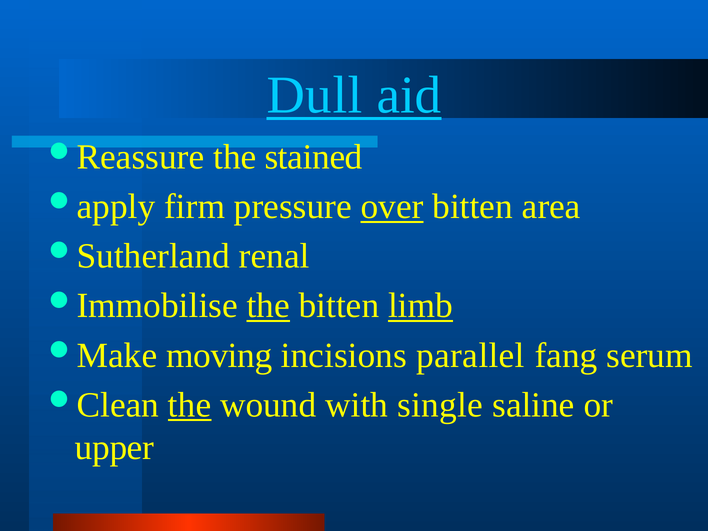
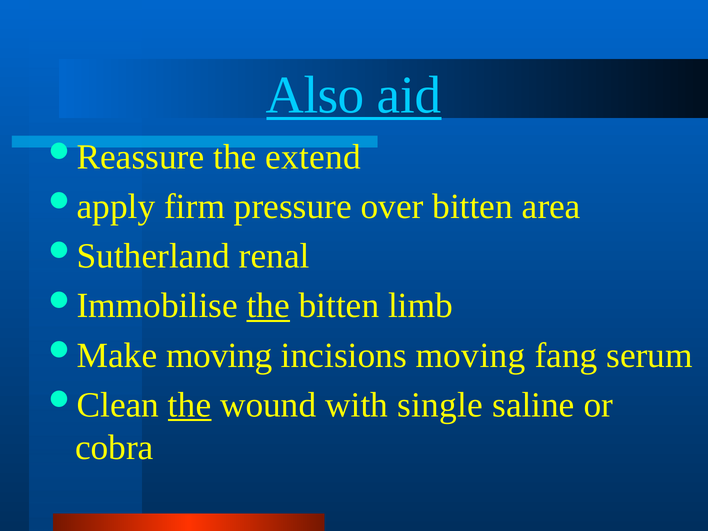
Dull: Dull -> Also (315, 95)
stained: stained -> extend (313, 157)
over underline: present -> none (392, 207)
limb underline: present -> none (421, 306)
incisions parallel: parallel -> moving (470, 355)
upper: upper -> cobra (114, 447)
